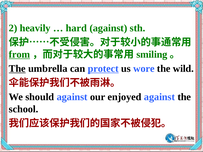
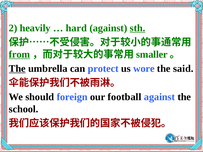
sth underline: none -> present (138, 28)
smiling: smiling -> smaller (152, 54)
protect underline: present -> none (103, 69)
wild: wild -> said (183, 69)
should against: against -> foreign (72, 97)
enjoyed: enjoyed -> football (124, 97)
